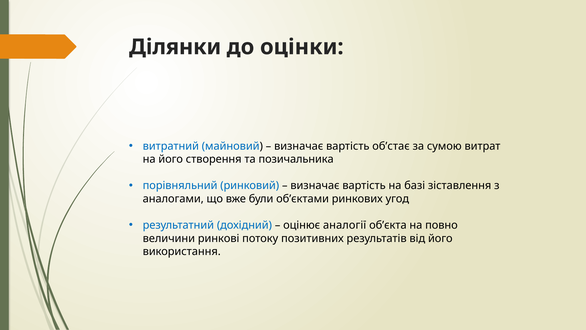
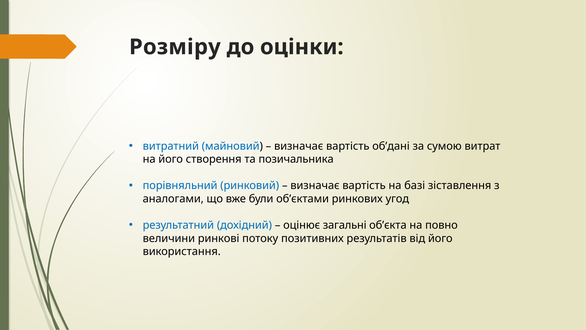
Ділянки: Ділянки -> Розміру (175, 47)
об’стає: об’стає -> об’дані (391, 146)
аналогії: аналогії -> загальні (345, 225)
